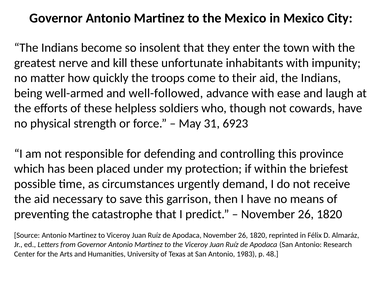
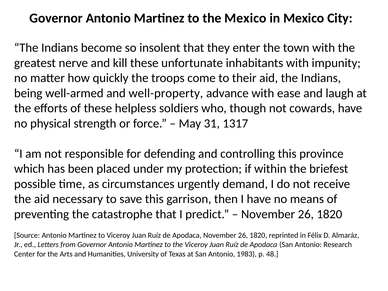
well-followed: well-followed -> well-property (166, 93)
6923: 6923 -> 1317 (235, 123)
